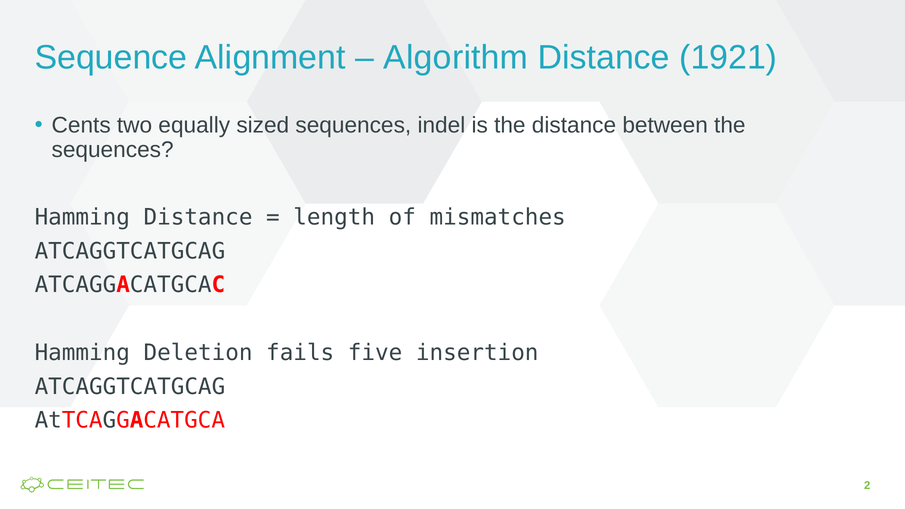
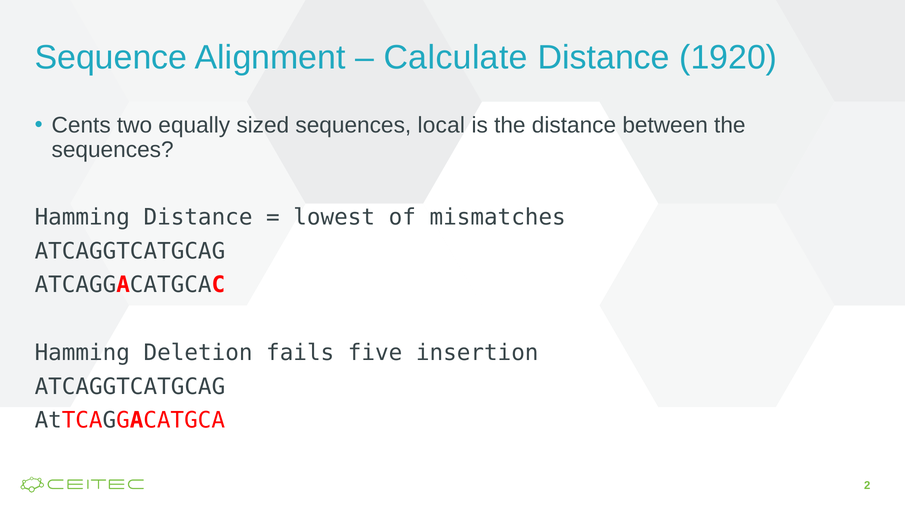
Algorithm: Algorithm -> Calculate (456, 58)
1921: 1921 -> 1920 (728, 58)
indel: indel -> local (441, 125)
length: length -> lowest (334, 217)
